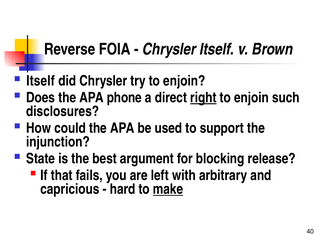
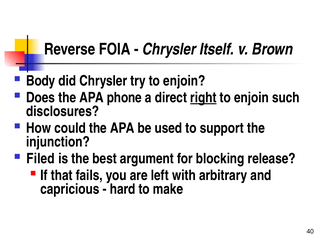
Itself: Itself -> Body (41, 81)
State: State -> Filed (41, 159)
make underline: present -> none (168, 189)
